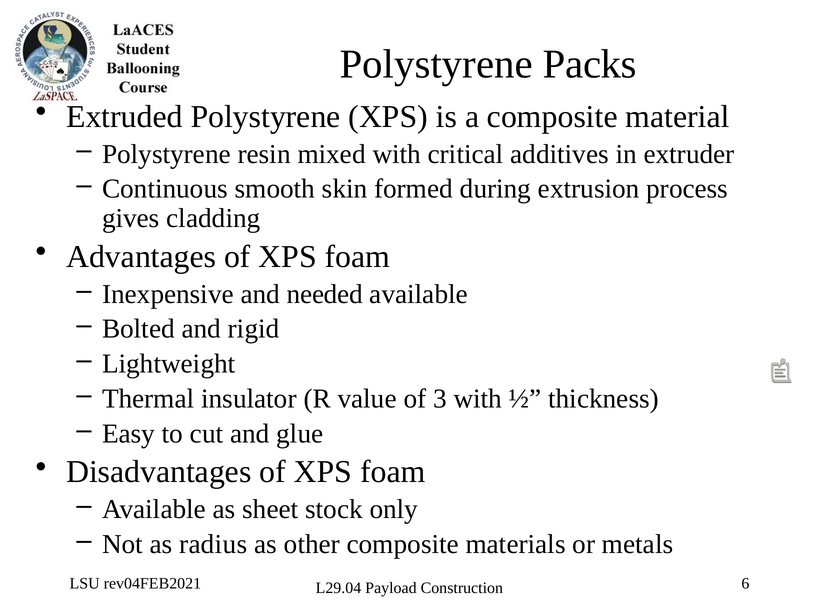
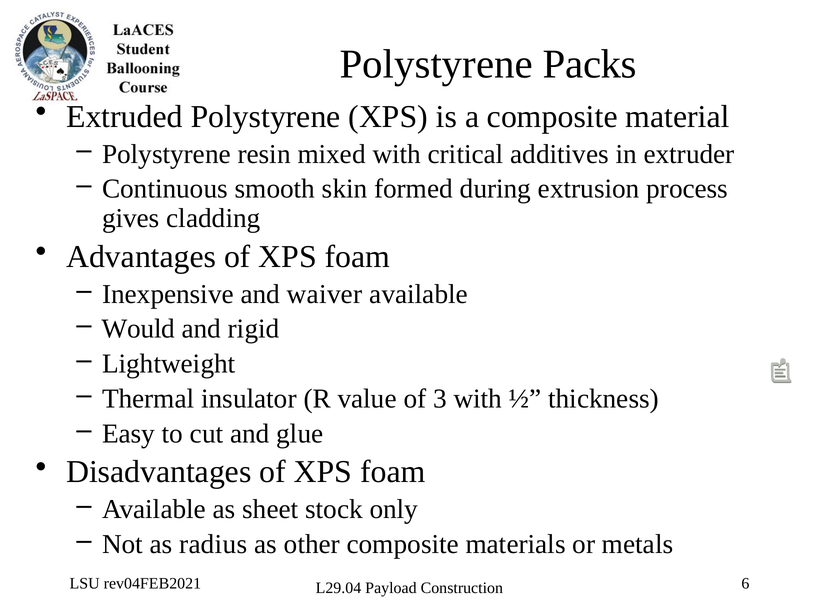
needed: needed -> waiver (325, 294)
Bolted: Bolted -> Would (139, 329)
